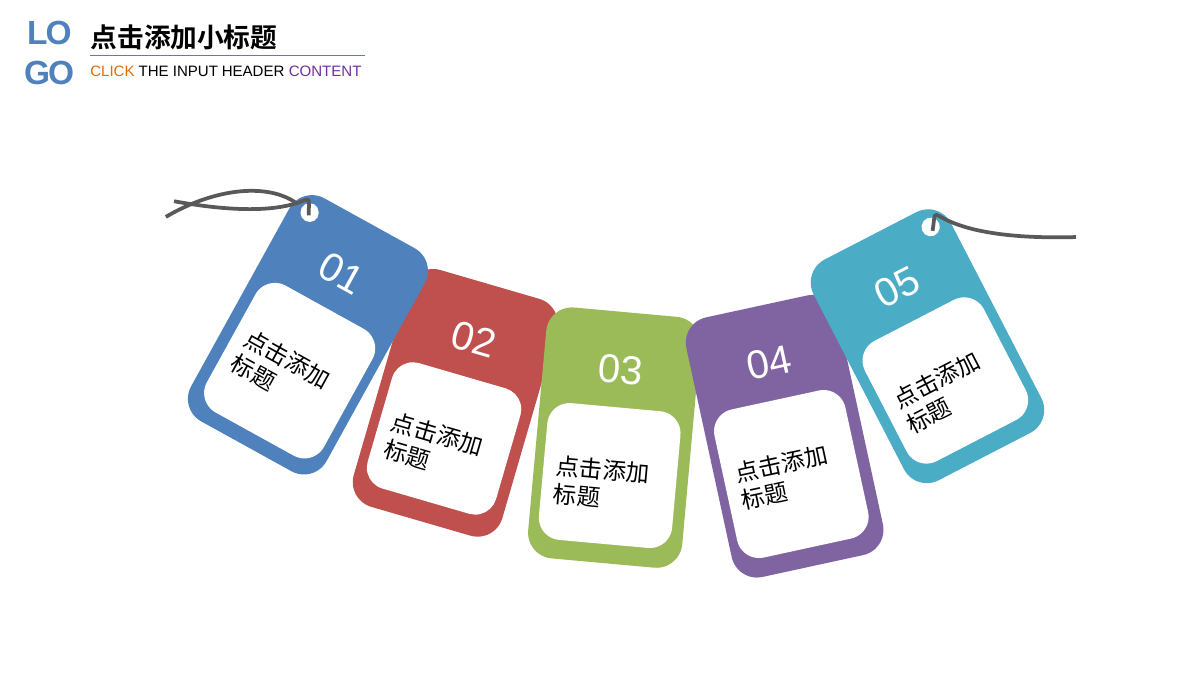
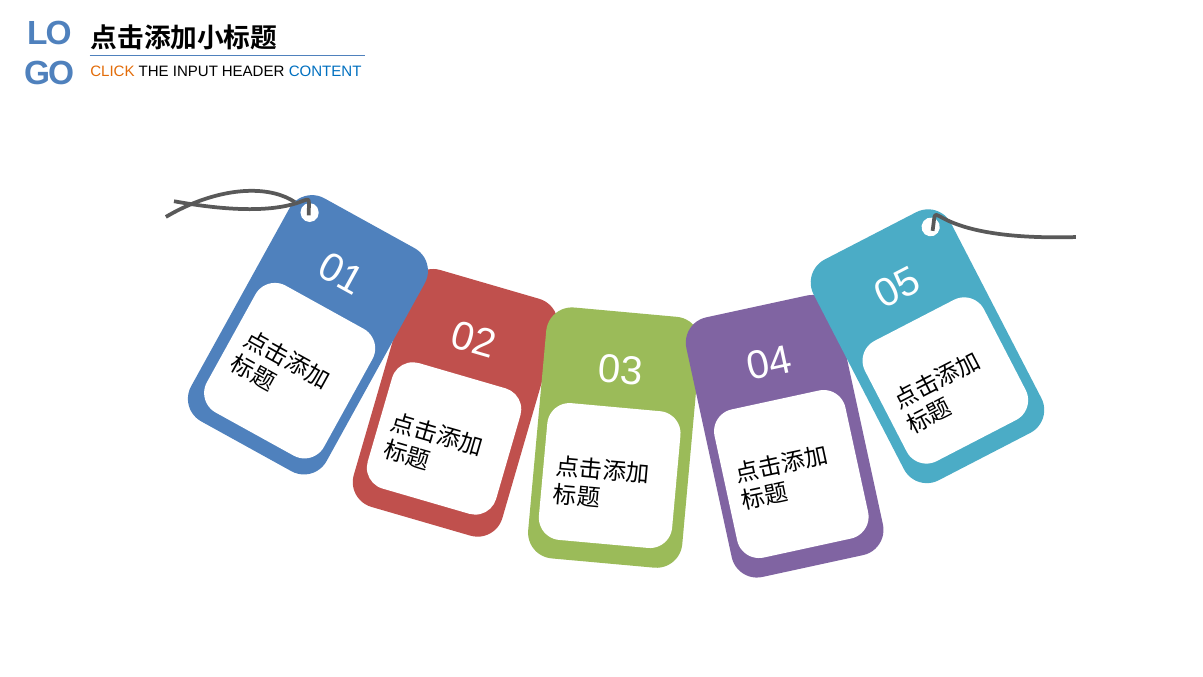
CONTENT colour: purple -> blue (325, 72)
